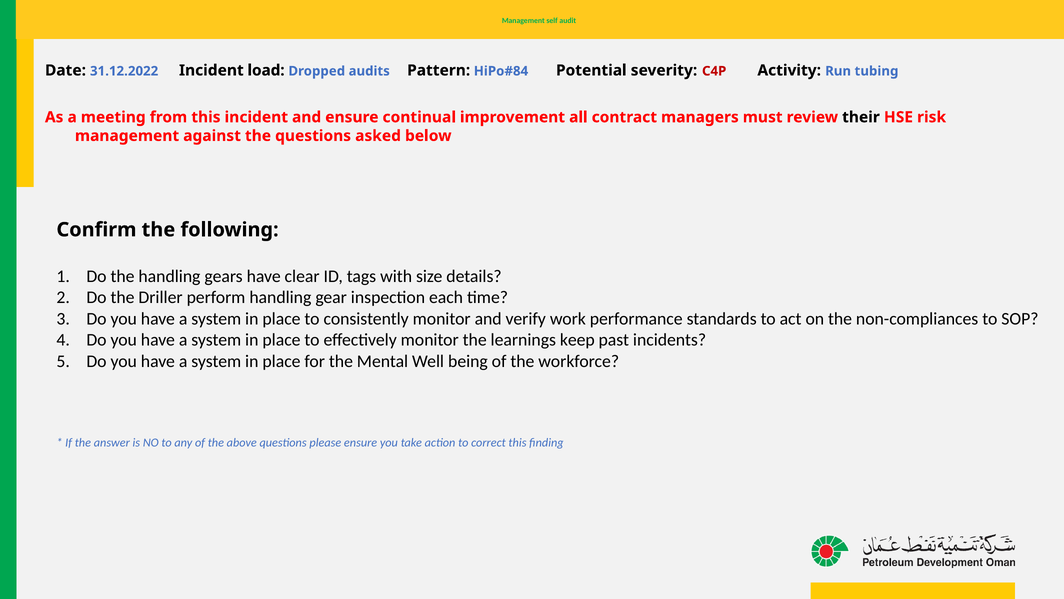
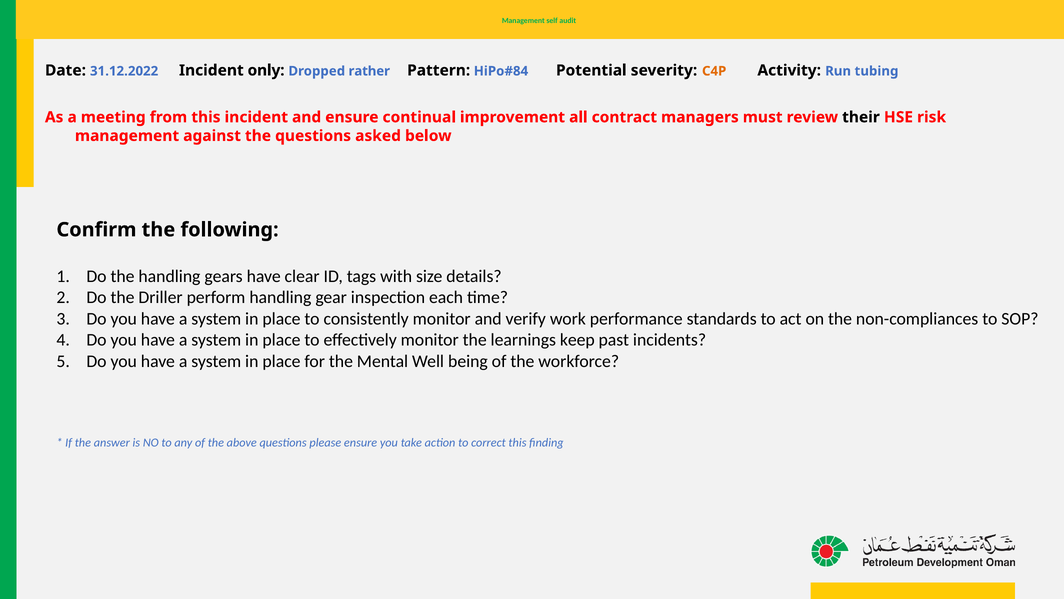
load: load -> only (266, 70)
audits: audits -> rather (369, 71)
C4P colour: red -> orange (714, 71)
